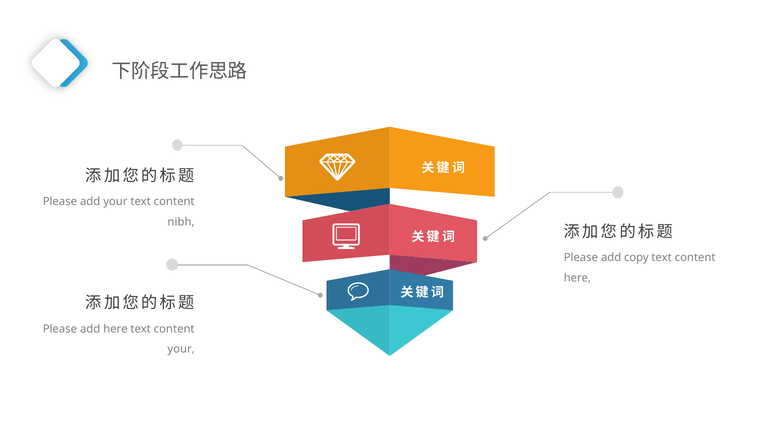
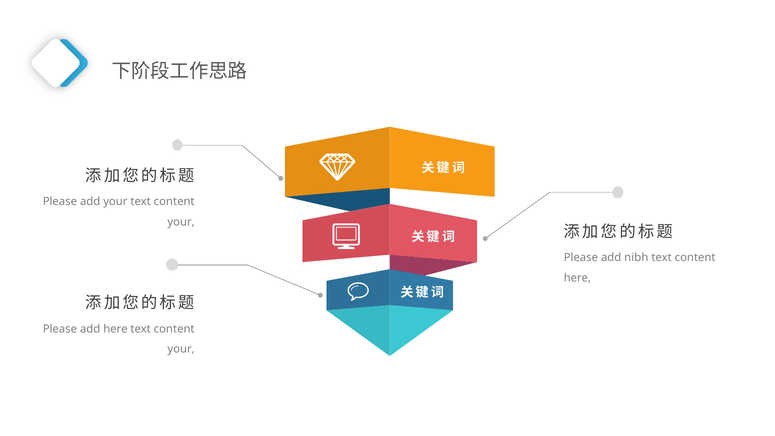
nibh: nibh -> your (181, 222)
copy: copy -> nibh (636, 258)
